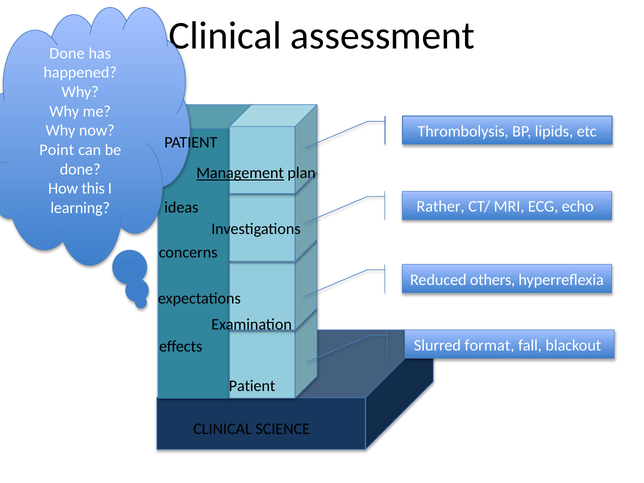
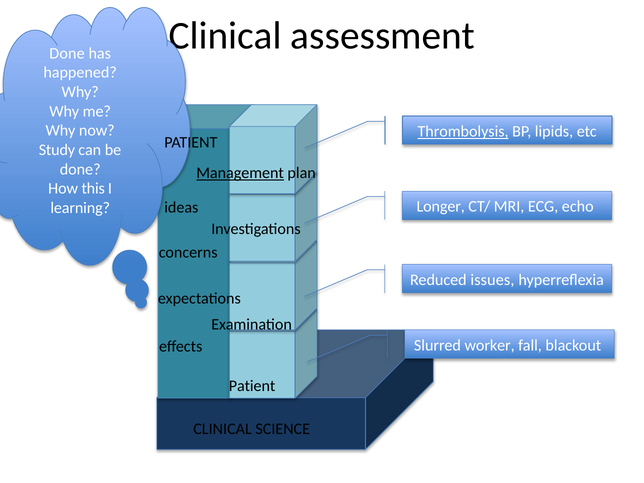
Thrombolysis underline: none -> present (463, 131)
Point: Point -> Study (57, 150)
Rather: Rather -> Longer (441, 206)
others: others -> issues (492, 280)
format: format -> worker (490, 345)
